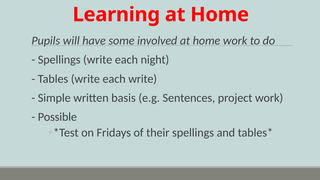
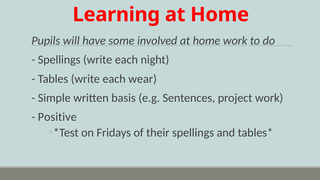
each write: write -> wear (143, 79)
Possible: Possible -> Positive (57, 117)
